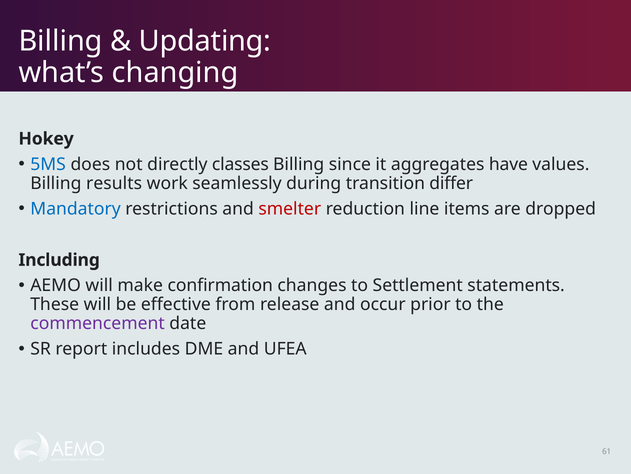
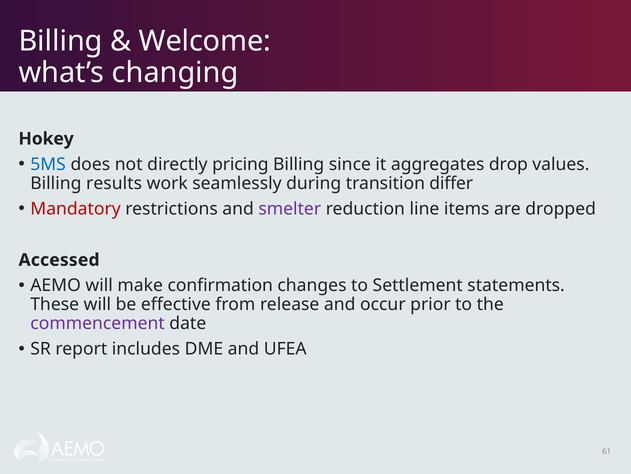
Updating: Updating -> Welcome (205, 41)
classes: classes -> pricing (240, 164)
have: have -> drop (508, 164)
Mandatory colour: blue -> red (76, 209)
smelter colour: red -> purple (290, 209)
Including: Including -> Accessed (59, 260)
